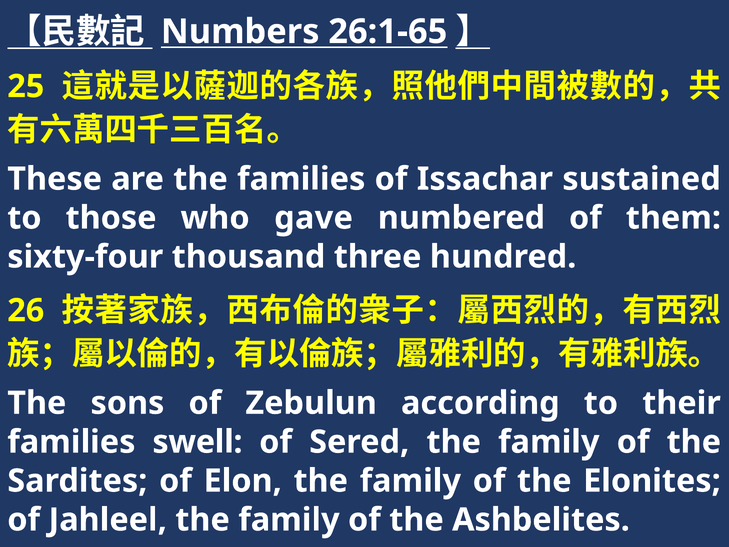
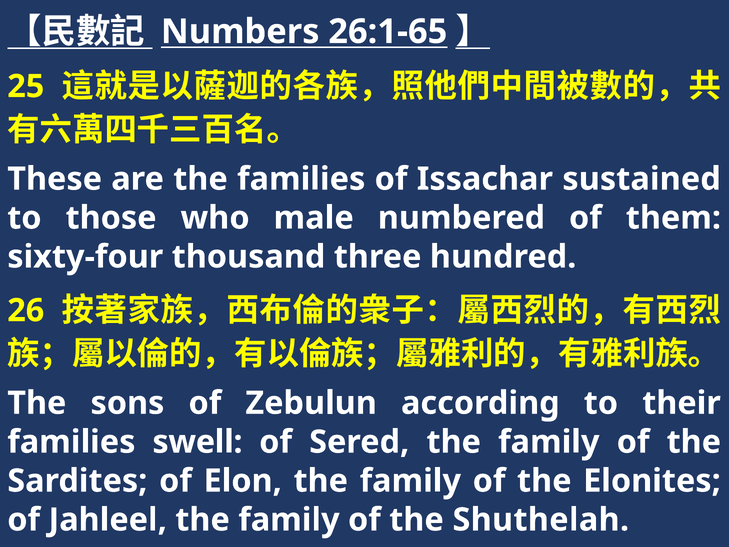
gave: gave -> male (314, 218)
Ashbelites: Ashbelites -> Shuthelah (541, 520)
